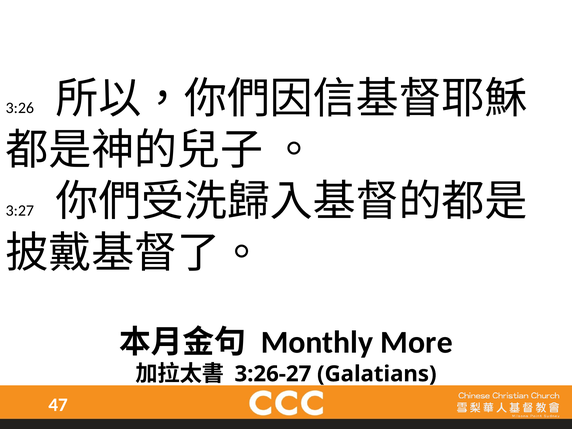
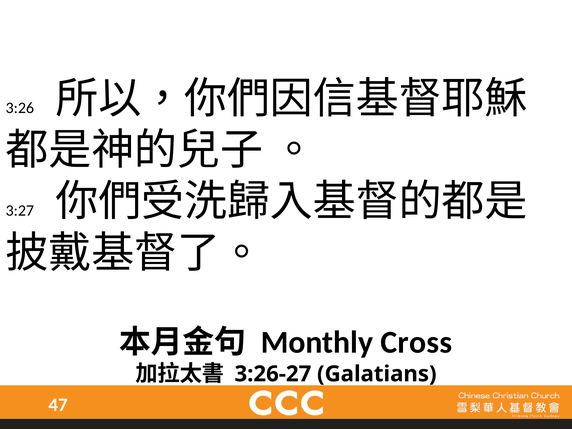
More: More -> Cross (416, 342)
